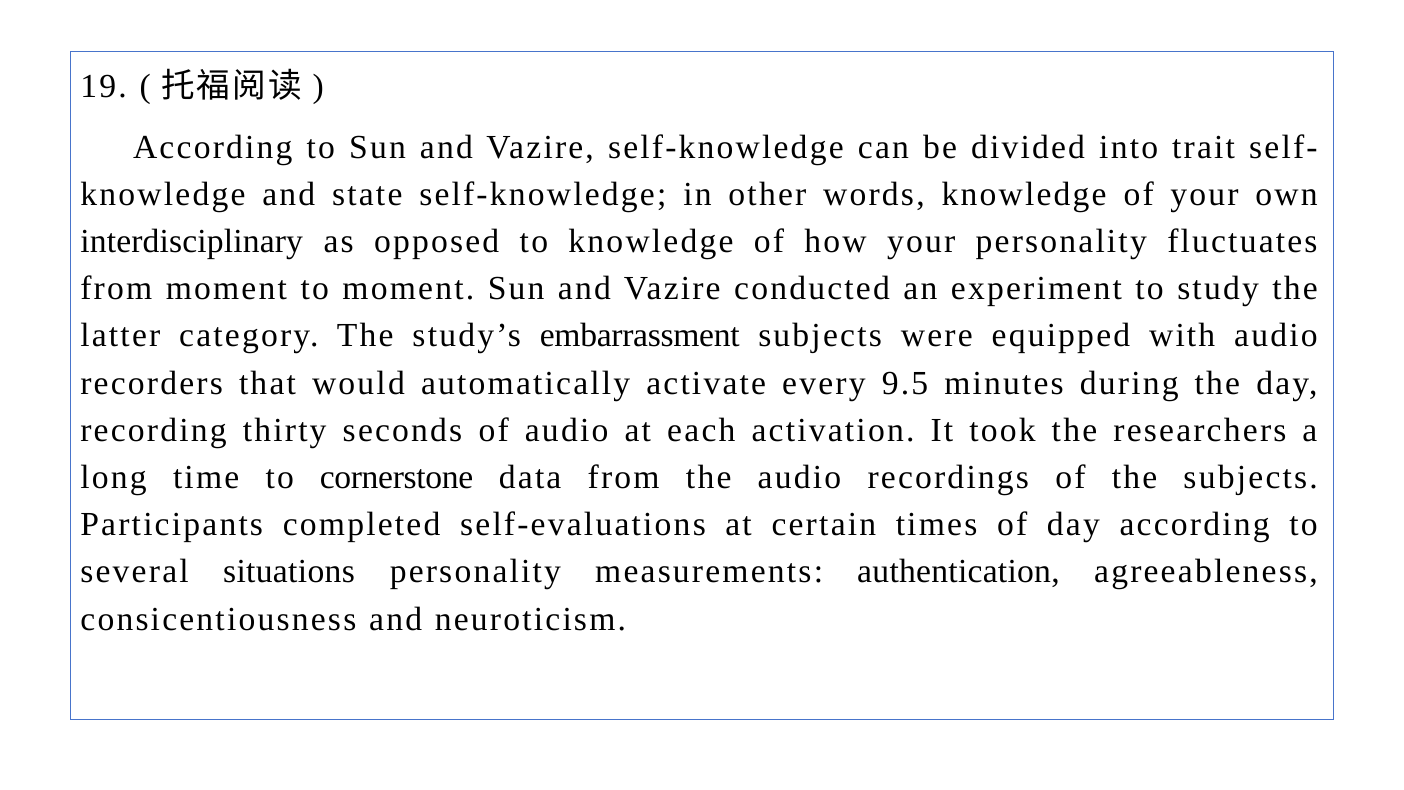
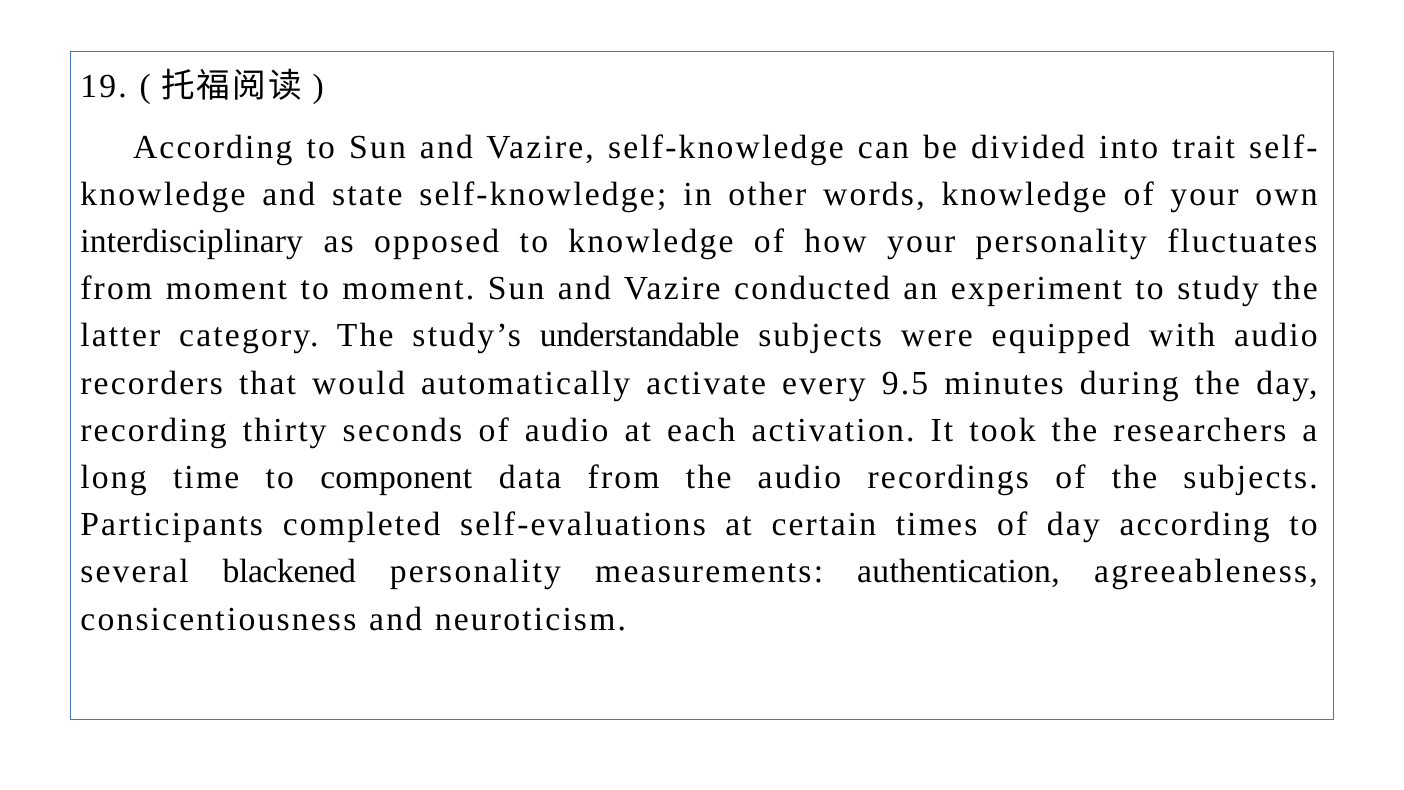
embarrassment: embarrassment -> understandable (640, 336)
cornerstone: cornerstone -> component (396, 477)
situations: situations -> blackened (289, 572)
